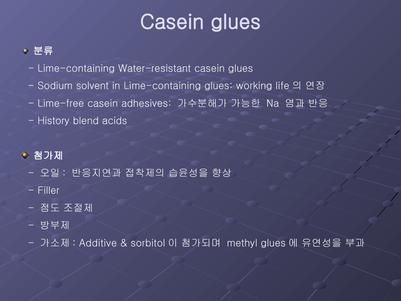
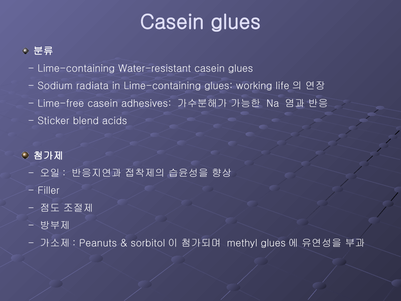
solvent: solvent -> radiata (92, 86)
History: History -> Sticker (53, 121)
Additive: Additive -> Peanuts (98, 243)
